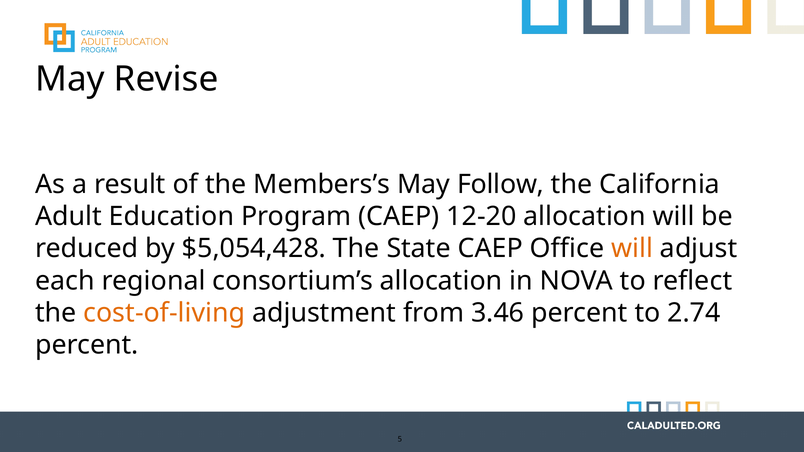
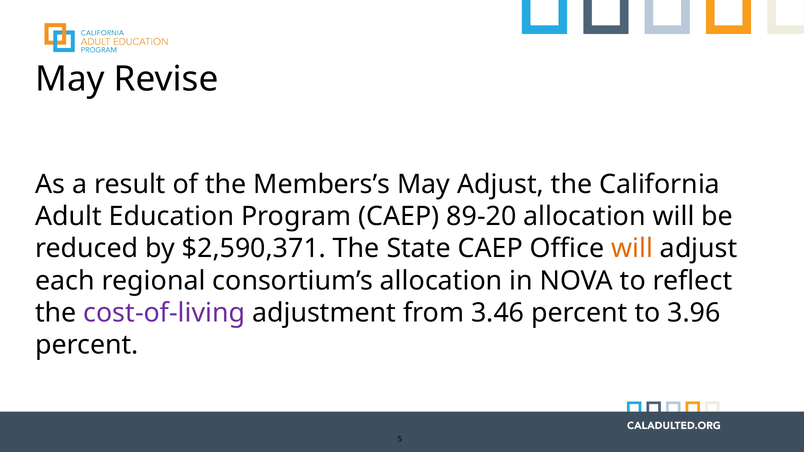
May Follow: Follow -> Adjust (500, 184)
12-20: 12-20 -> 89-20 (481, 217)
$5,054,428: $5,054,428 -> $2,590,371 (254, 249)
cost-of-living colour: orange -> purple (164, 313)
2.74: 2.74 -> 3.96 (694, 313)
